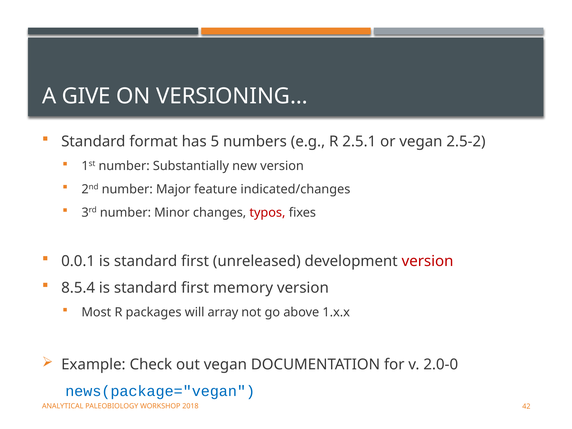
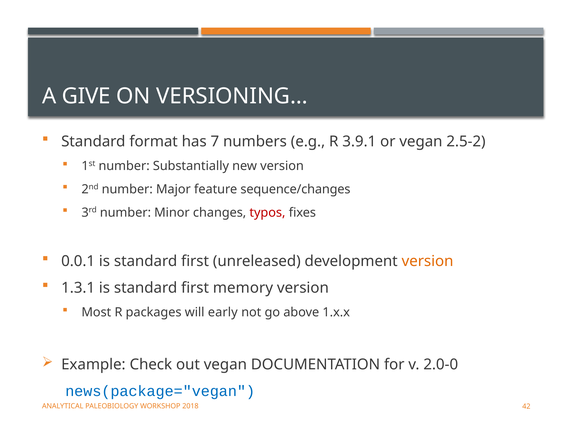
5: 5 -> 7 (215, 142)
2.5.1: 2.5.1 -> 3.9.1 (359, 142)
indicated/changes: indicated/changes -> sequence/changes (295, 189)
version colour: red -> orange (428, 261)
8.5.4: 8.5.4 -> 1.3.1 (78, 288)
array: array -> early (223, 312)
